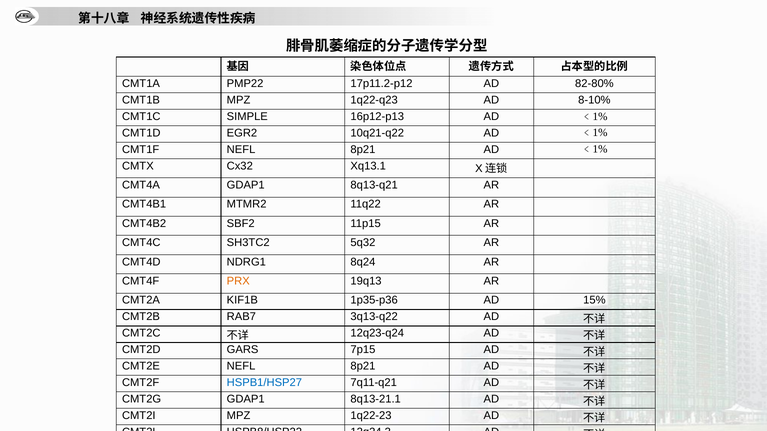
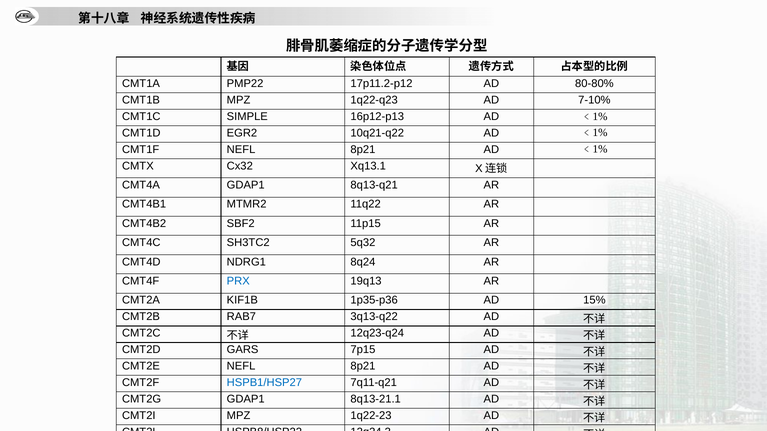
82-80%: 82-80% -> 80-80% (594, 84)
8-10%: 8-10% -> 7-10% (594, 100)
PRX colour: orange -> blue (238, 281)
